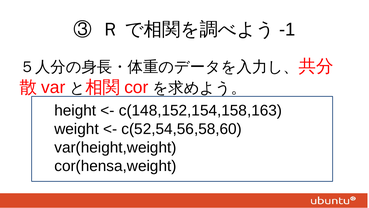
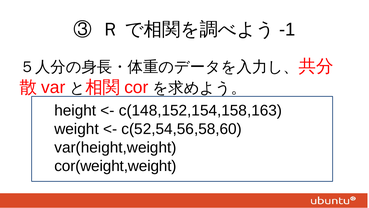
cor(hensa,weight: cor(hensa,weight -> cor(weight,weight (115, 166)
